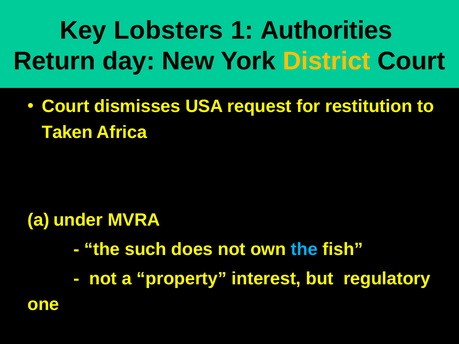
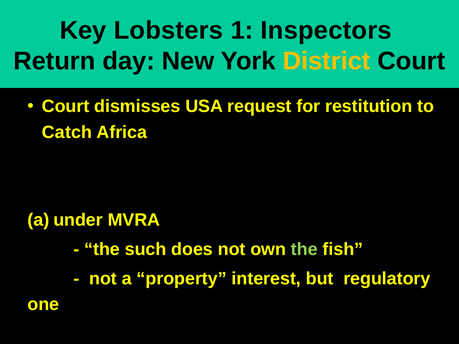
Authorities: Authorities -> Inspectors (326, 30)
Taken: Taken -> Catch (67, 132)
the colour: light blue -> light green (304, 249)
